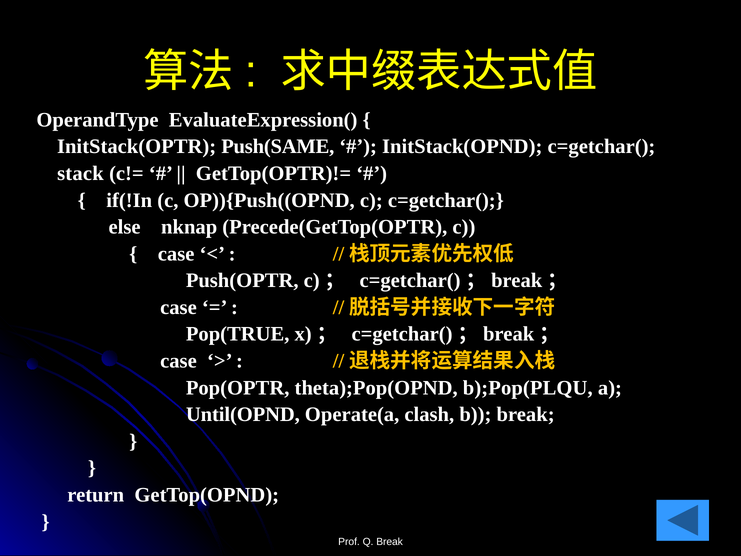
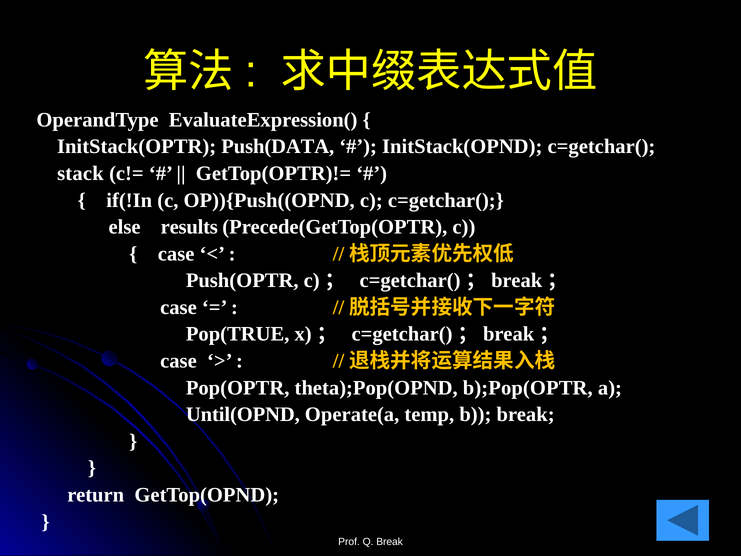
Push(SAME: Push(SAME -> Push(DATA (278, 147)
nknap: nknap -> results (189, 227)
b);Pop(PLQU: b);Pop(PLQU -> b);Pop(OPTR (528, 388)
clash: clash -> temp (429, 414)
